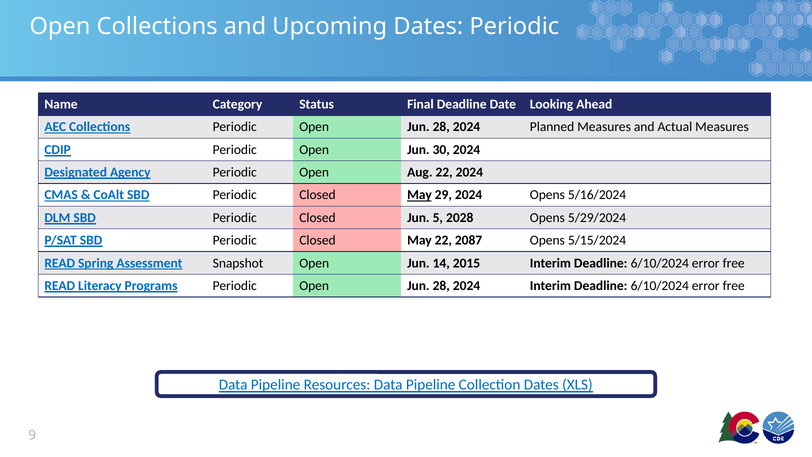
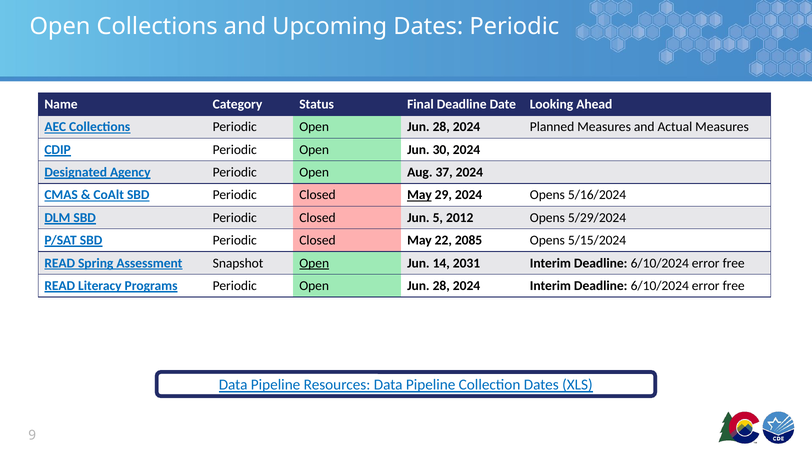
Aug 22: 22 -> 37 (444, 172)
2028: 2028 -> 2012 (460, 218)
2087: 2087 -> 2085 (469, 240)
Open underline: none -> present (314, 263)
2015: 2015 -> 2031 (466, 263)
